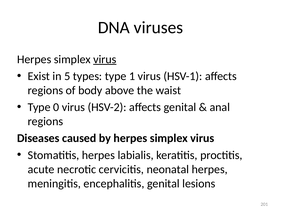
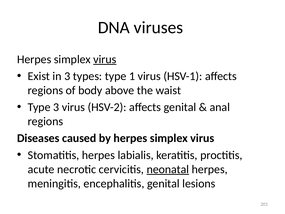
in 5: 5 -> 3 (67, 76)
Type 0: 0 -> 3 (56, 107)
neonatal underline: none -> present (168, 169)
